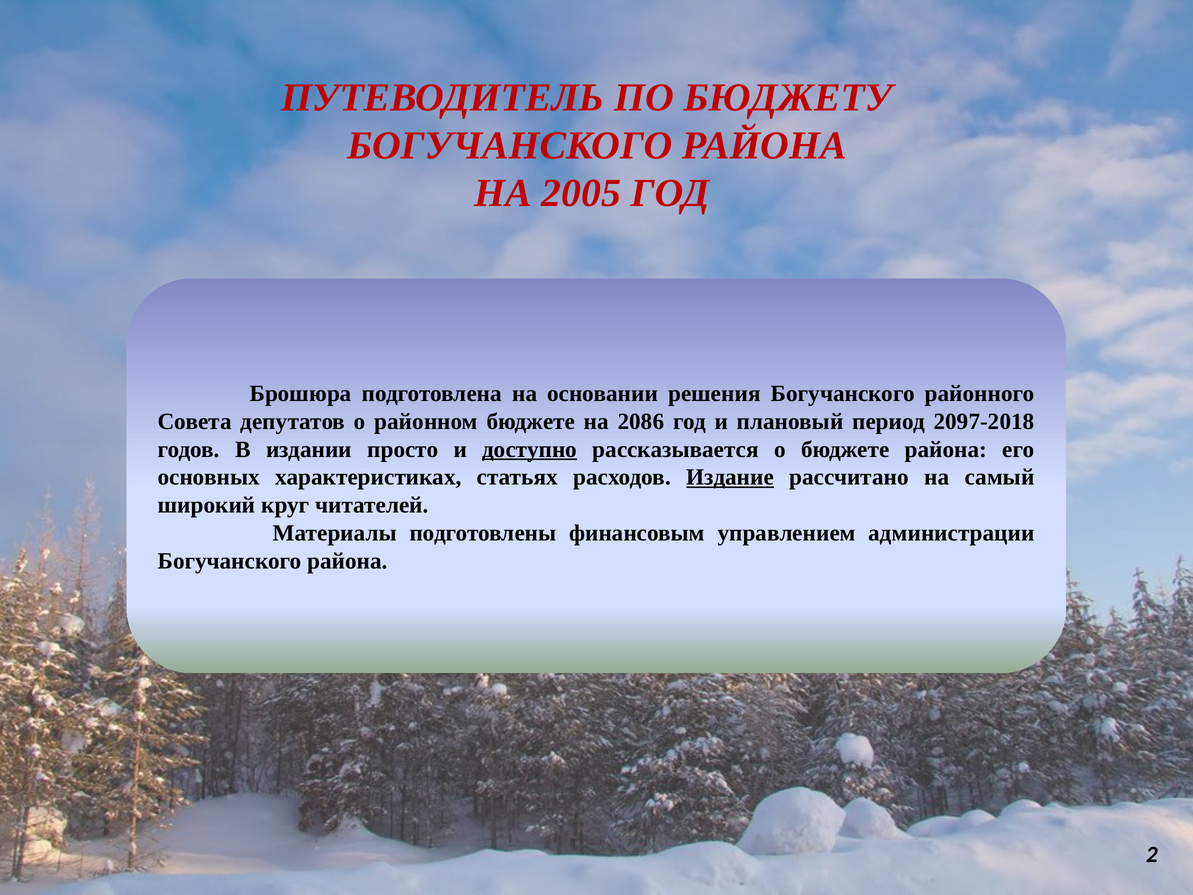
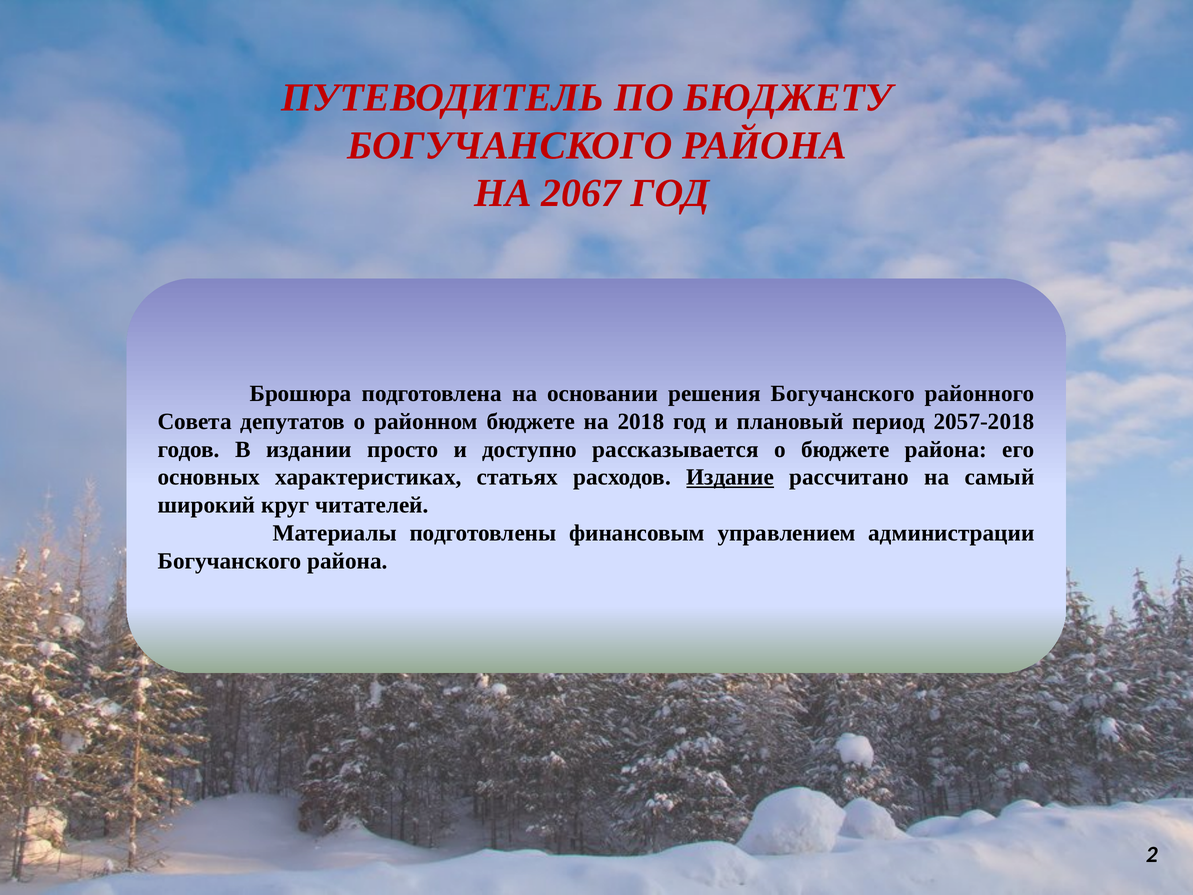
2005: 2005 -> 2067 (581, 193)
2086: 2086 -> 2018 (641, 421)
2097-2018: 2097-2018 -> 2057-2018 (984, 421)
доступно underline: present -> none (530, 449)
